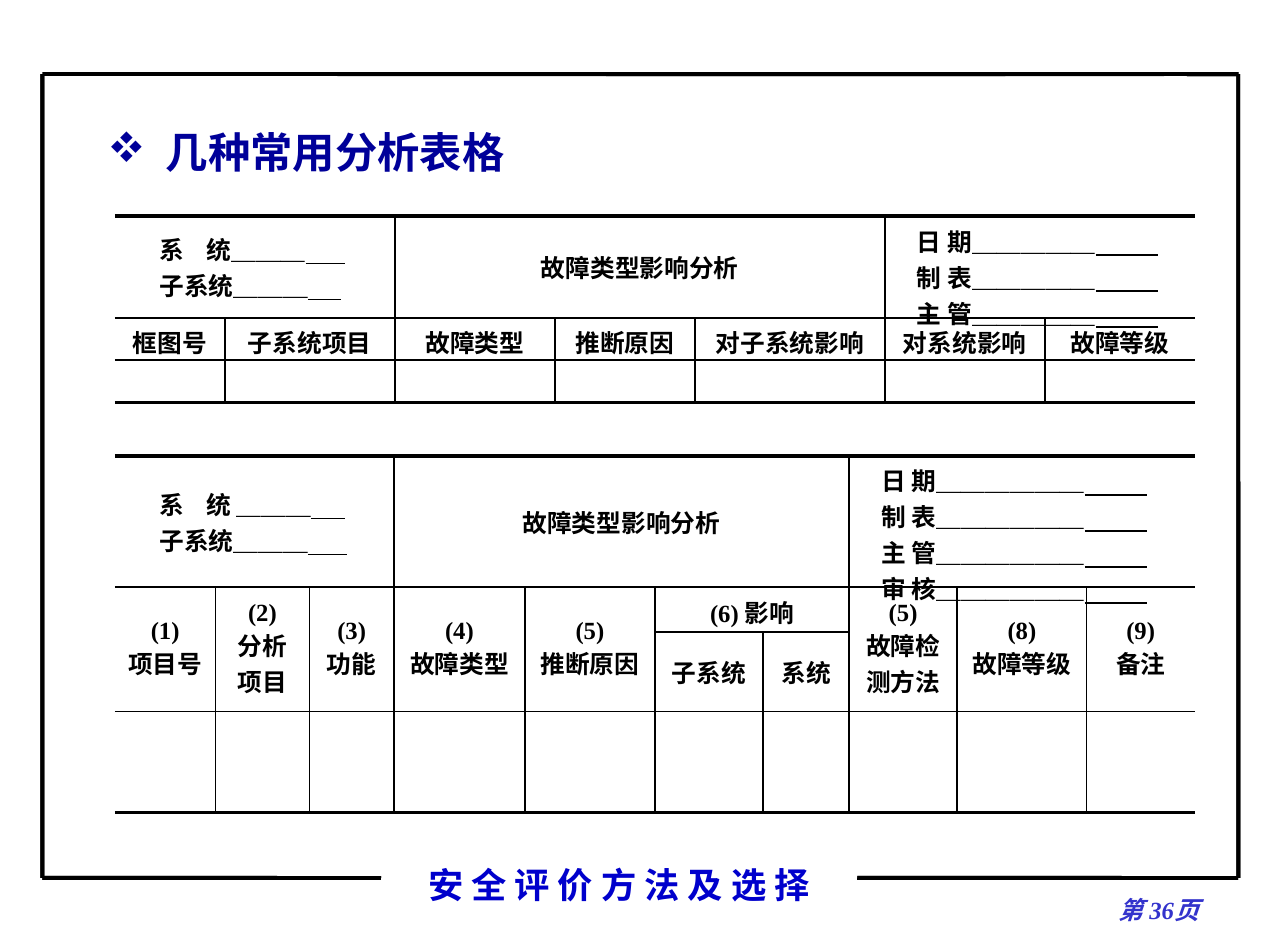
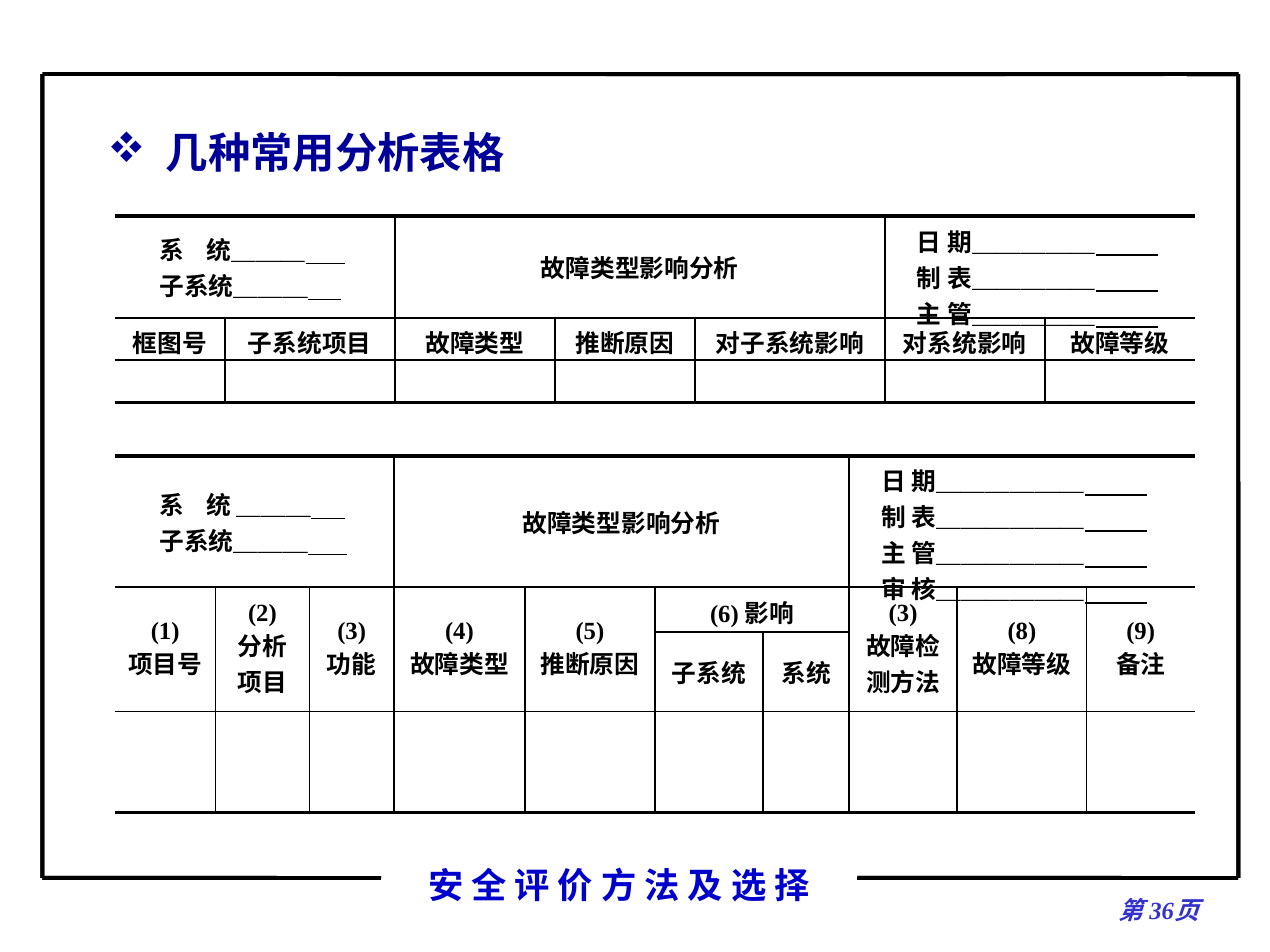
5: 5 -> 3 (903, 614)
